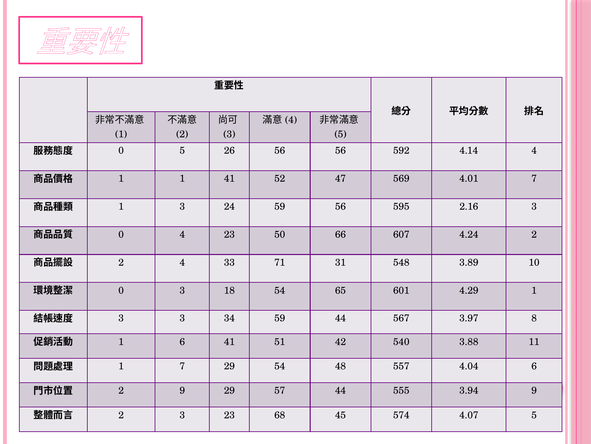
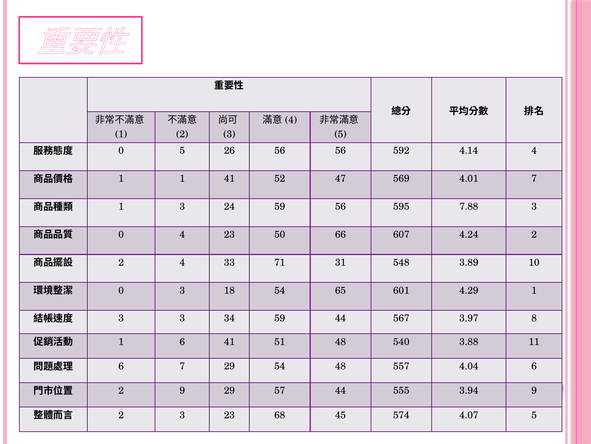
2.16: 2.16 -> 7.88 (469, 206)
51 42: 42 -> 48 (341, 341)
1: 1 -> 6 (121, 366)
